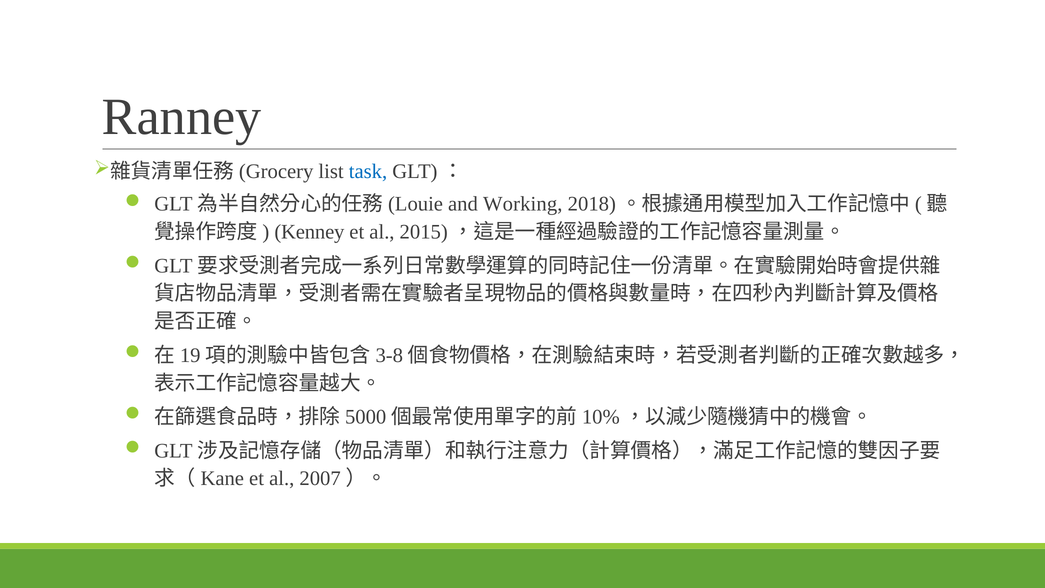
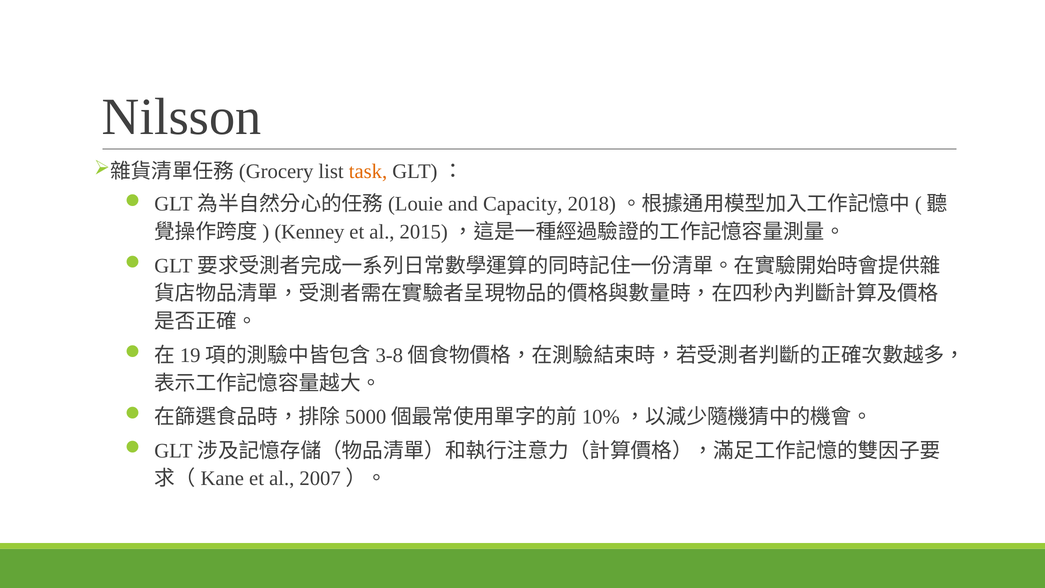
Ranney: Ranney -> Nilsson (182, 117)
task colour: blue -> orange (368, 171)
Working: Working -> Capacity (523, 204)
